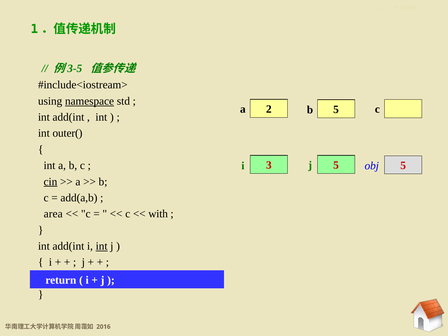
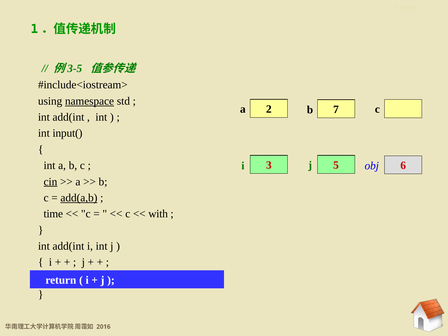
2 5: 5 -> 7 (336, 110)
outer(: outer( -> input( (68, 133)
obj 5: 5 -> 6 (403, 166)
add(a,b underline: none -> present (79, 198)
area: area -> time (53, 214)
int underline: present -> none (102, 246)
